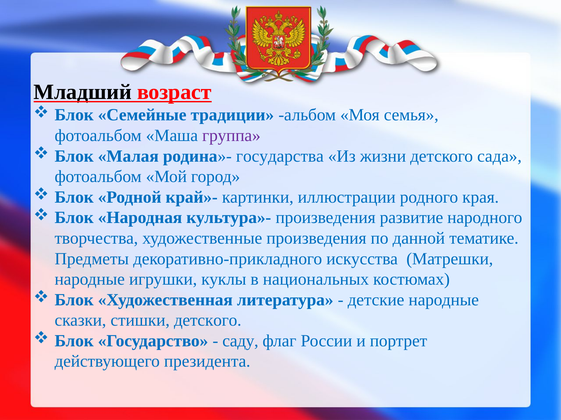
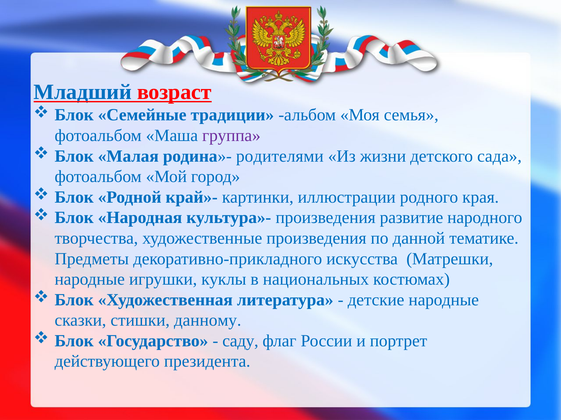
Младший colour: black -> blue (83, 92)
государства: государства -> родителями (280, 156)
стишки детского: детского -> данному (208, 321)
